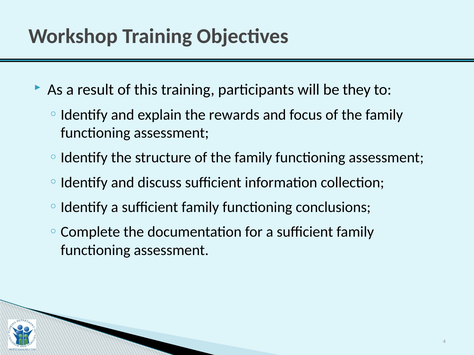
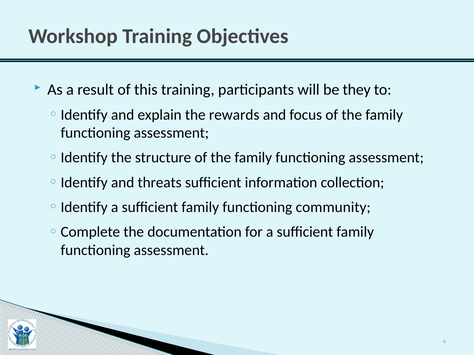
discuss: discuss -> threats (160, 183)
conclusions: conclusions -> community (333, 207)
